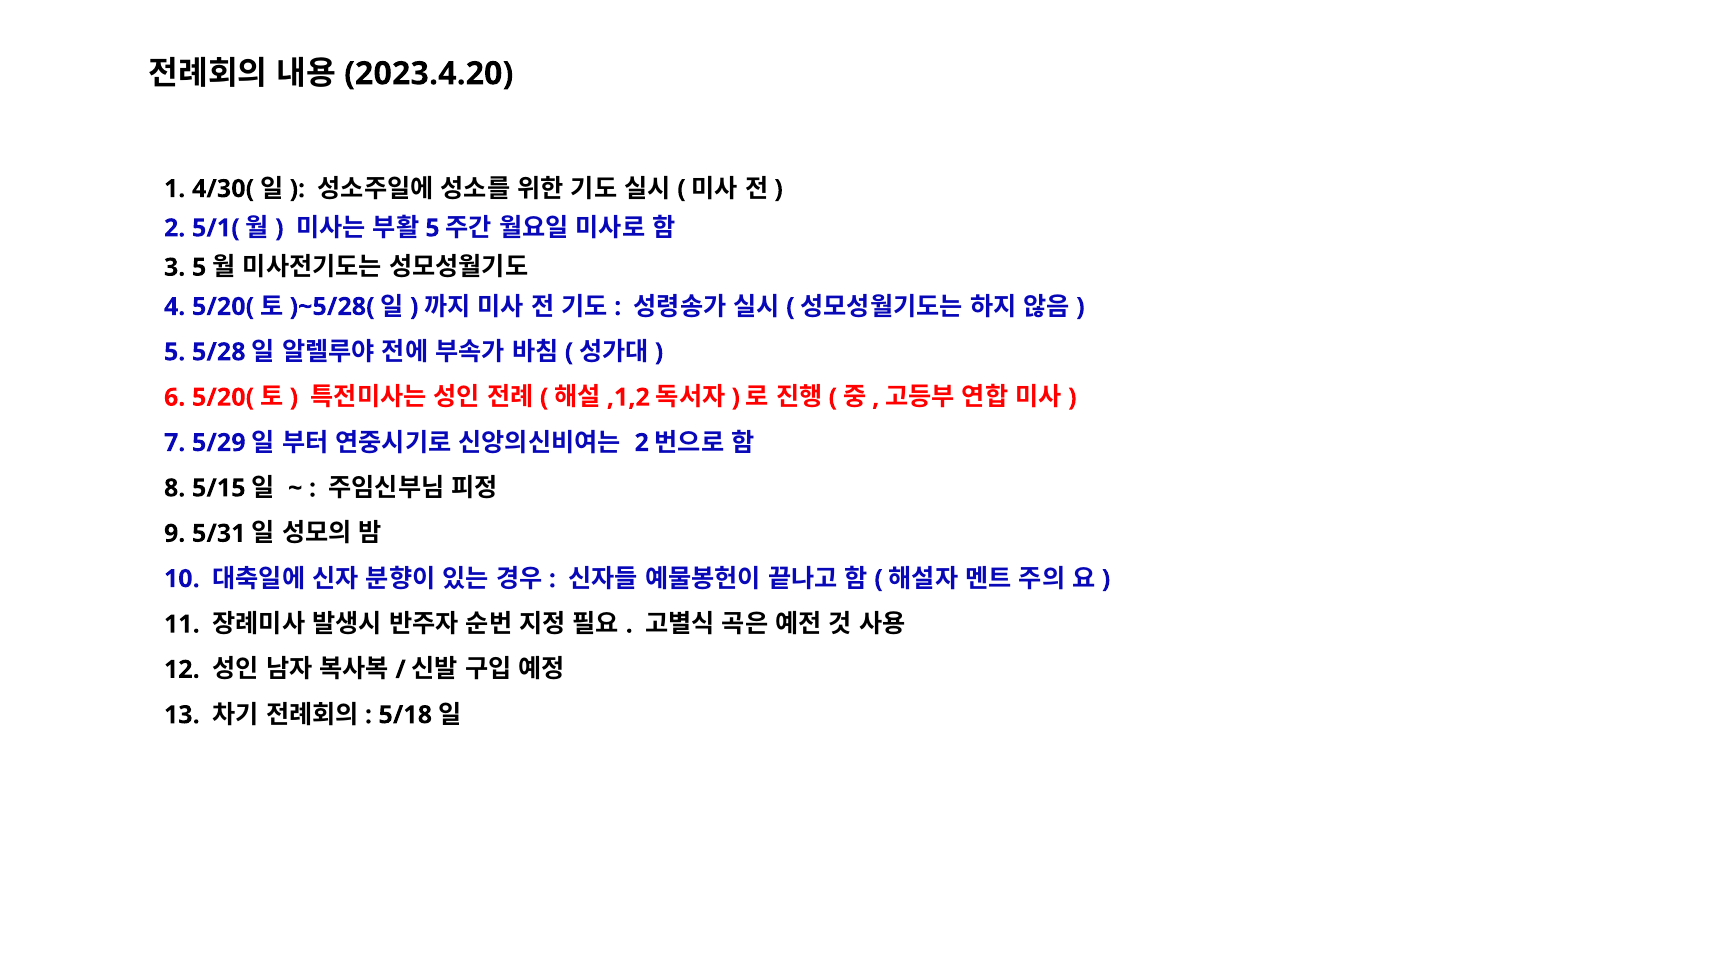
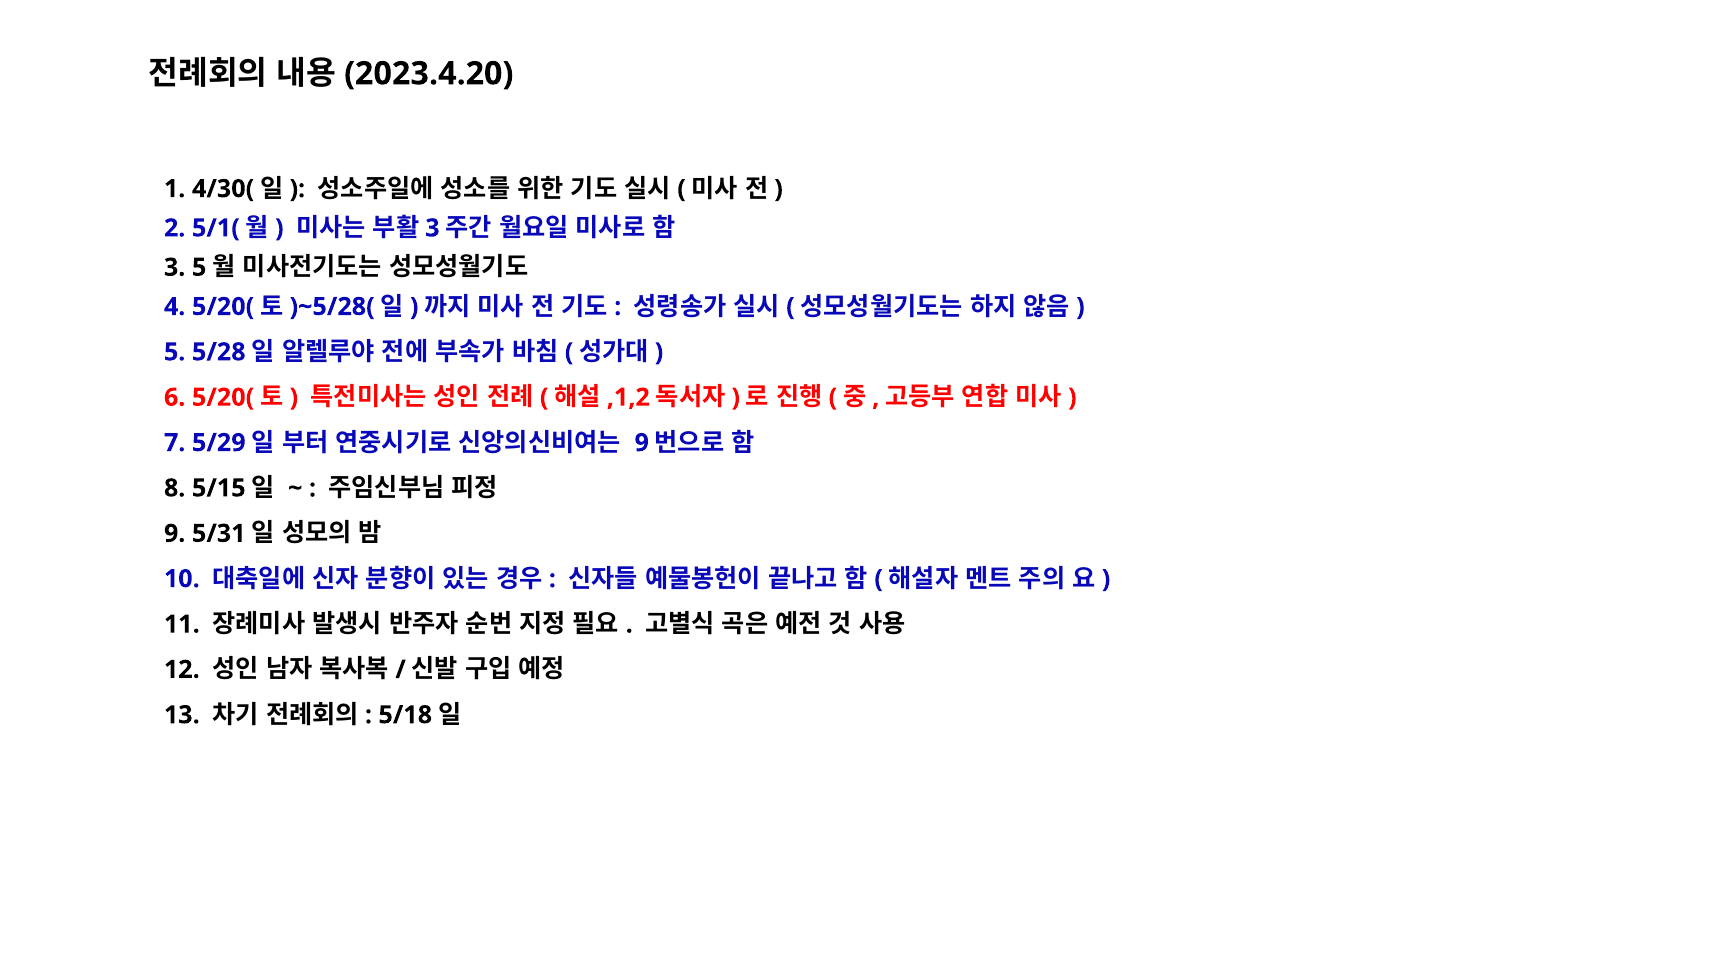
5: 5 -> 3 (432, 228)
2: 2 -> 9 (642, 443)
